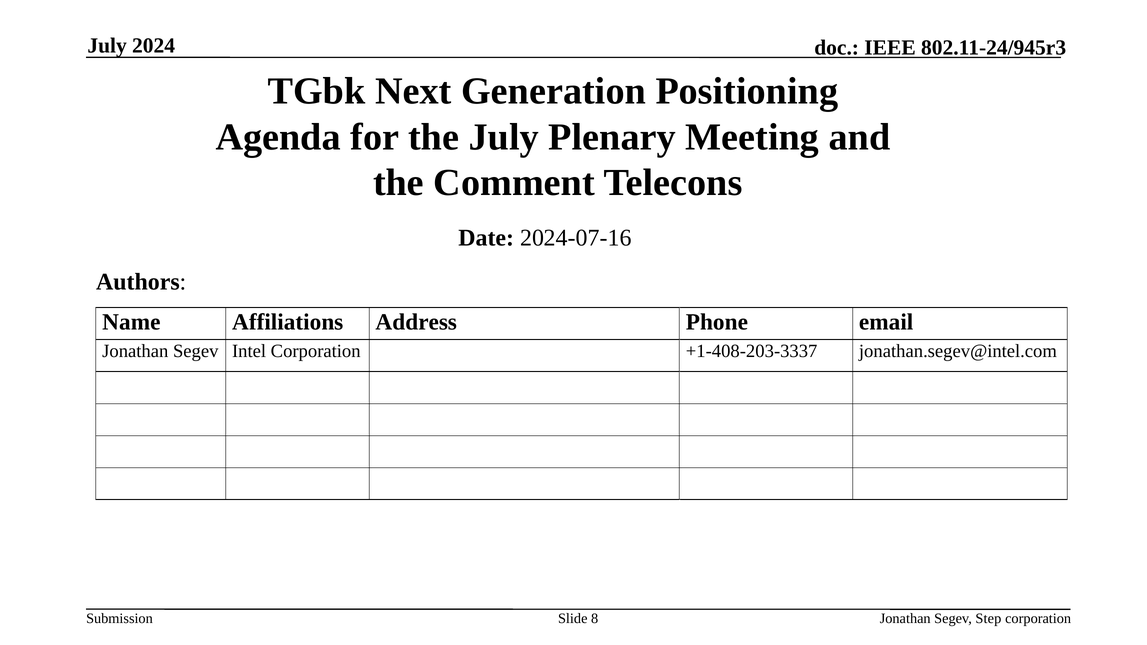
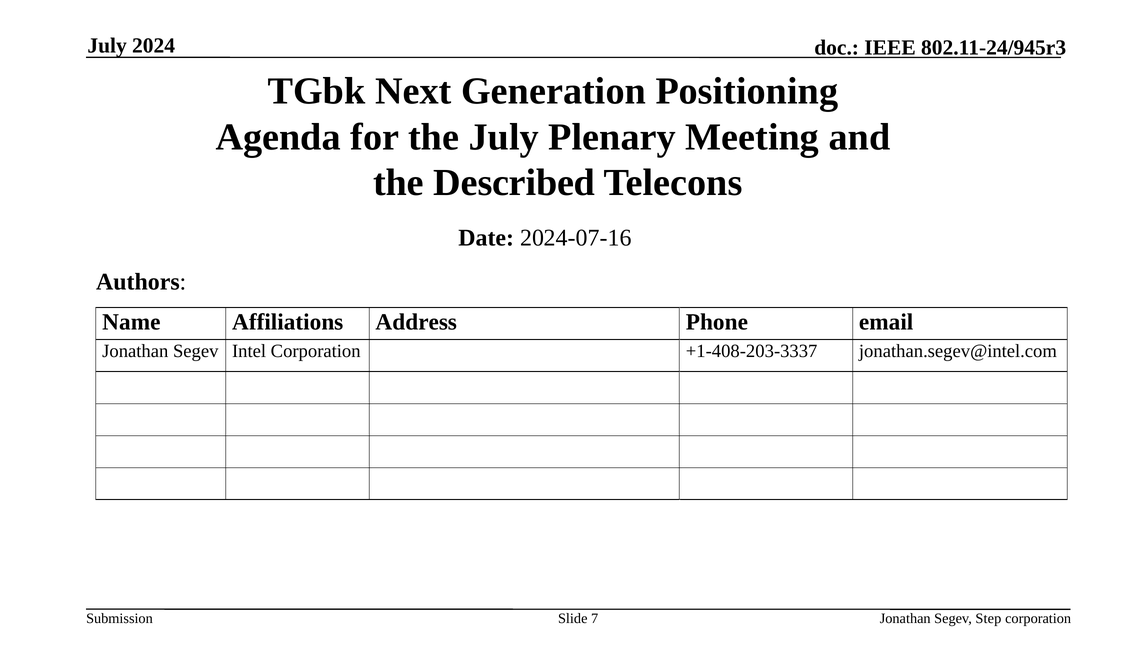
Comment: Comment -> Described (514, 183)
8: 8 -> 7 (595, 619)
